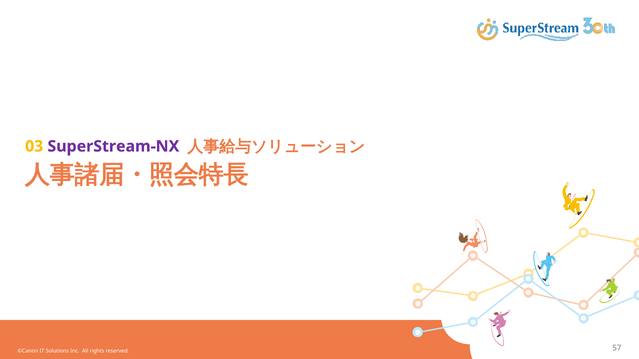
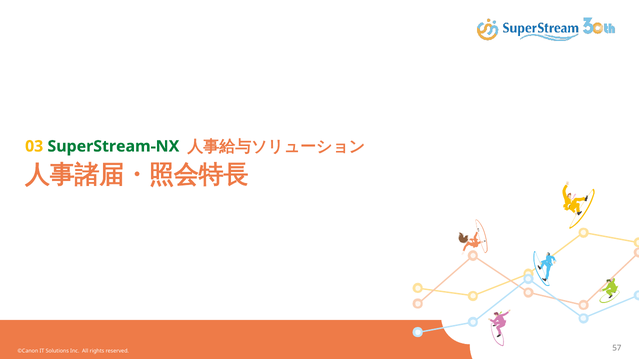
SuperStream-NX colour: purple -> green (113, 147)
